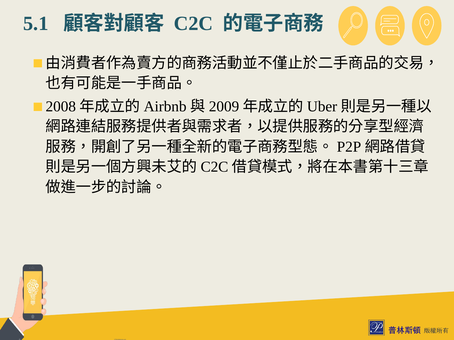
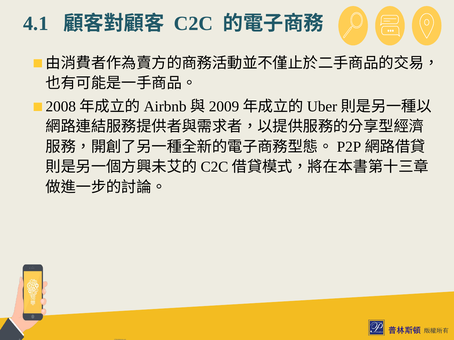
5.1: 5.1 -> 4.1 (36, 24)
